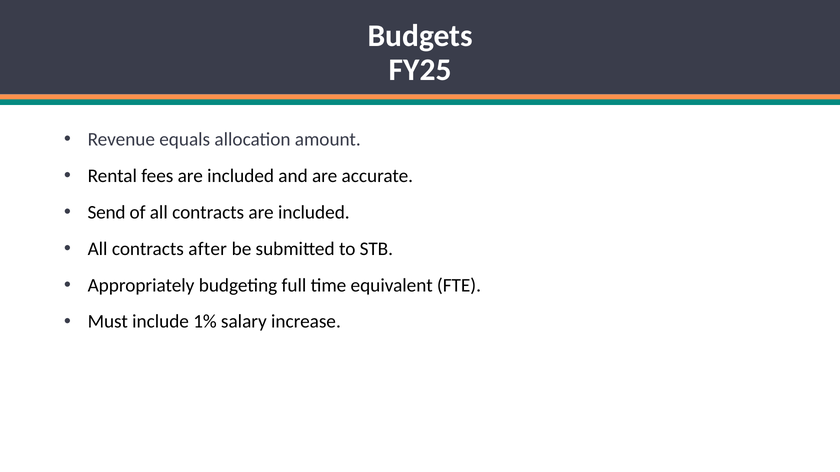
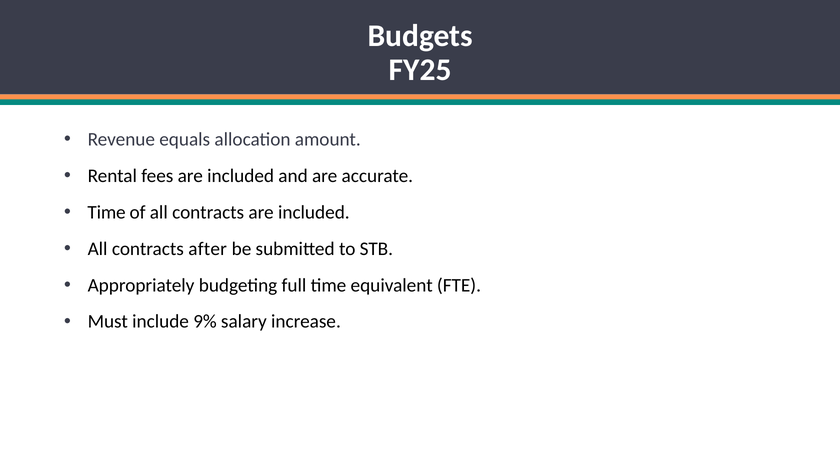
Send: Send -> Time (107, 212)
1%: 1% -> 9% (205, 322)
